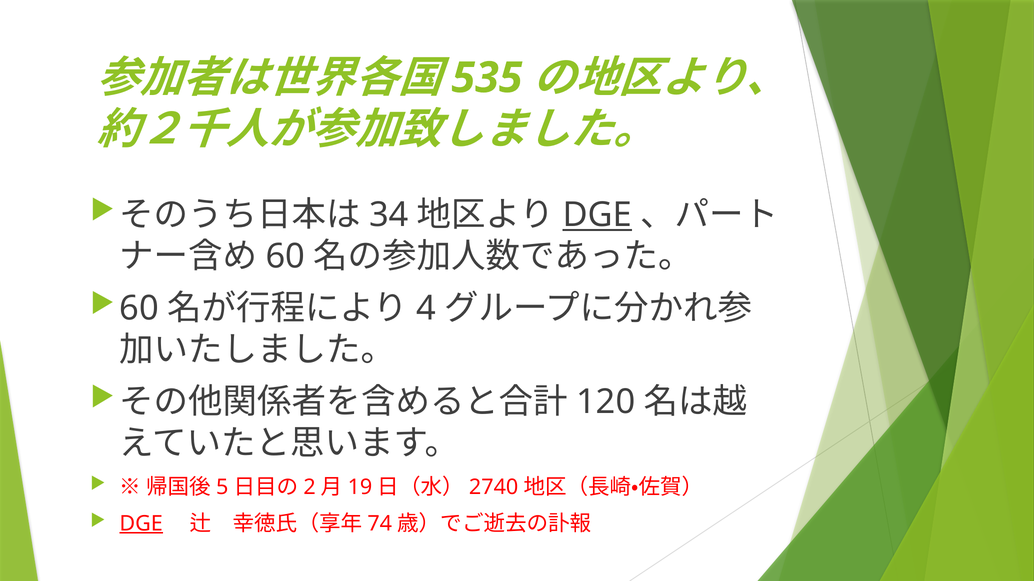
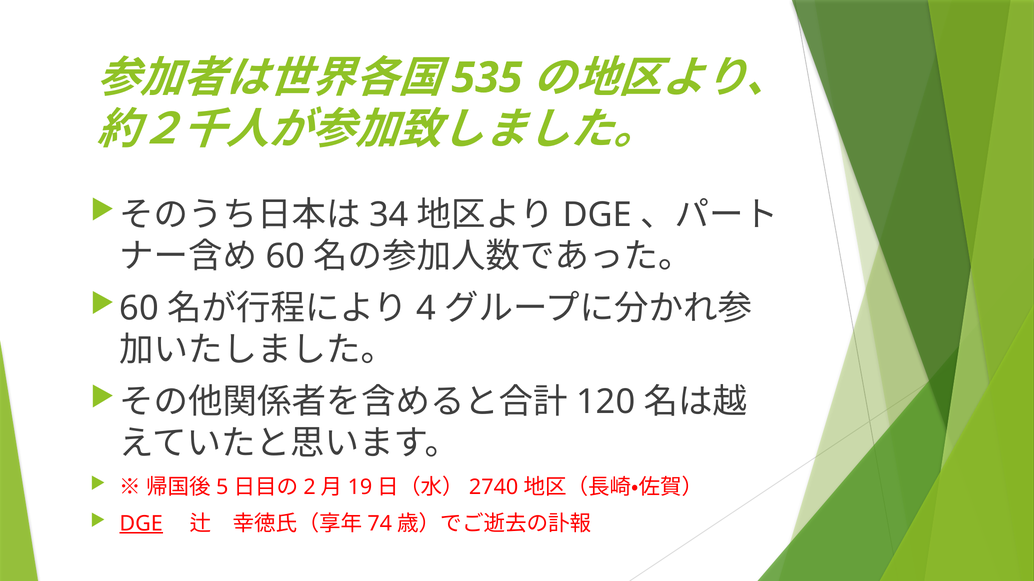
DGE underline: present -> none (597, 215)
